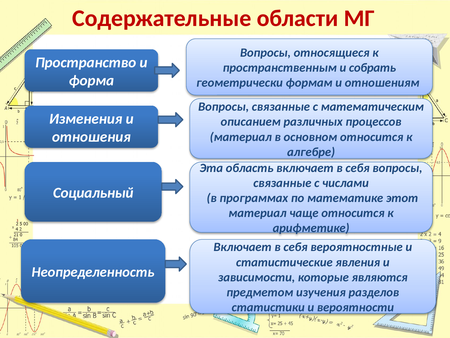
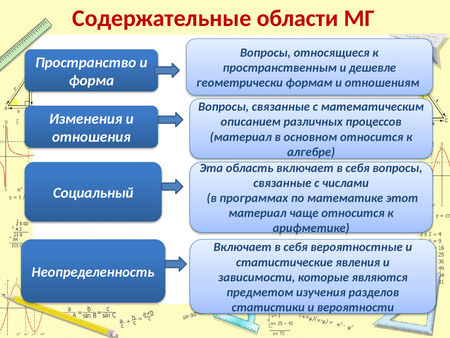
собрать: собрать -> дешевле (373, 68)
